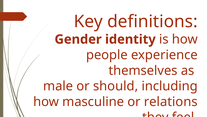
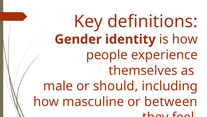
relations: relations -> between (171, 101)
